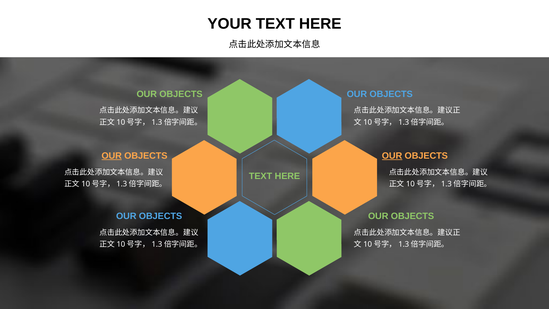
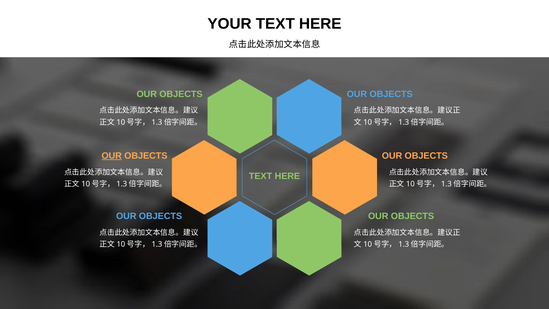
OUR underline: present -> none (392, 156)
